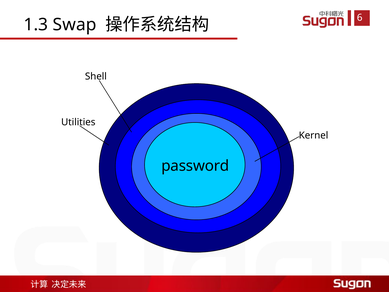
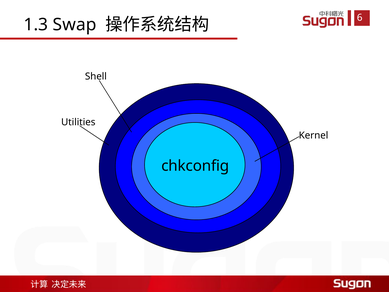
password: password -> chkconfig (195, 166)
